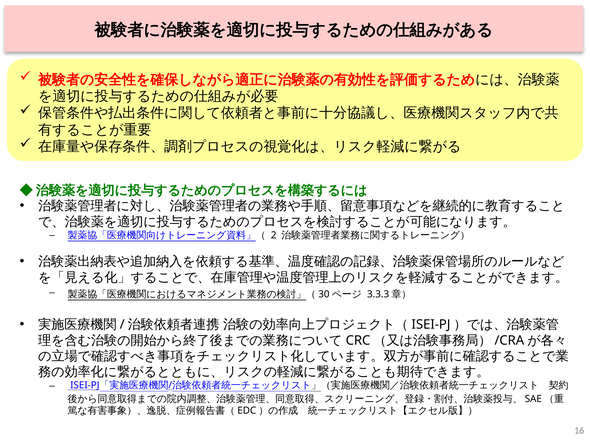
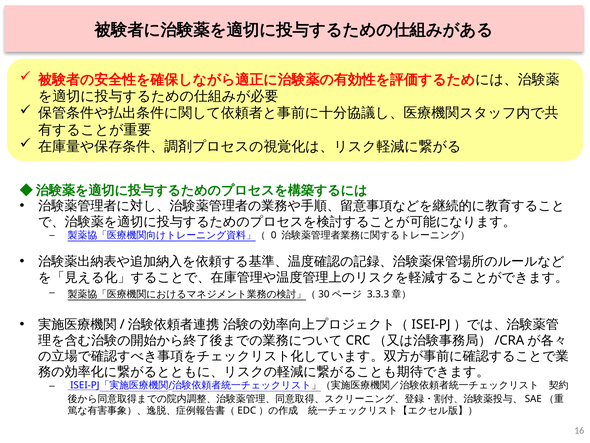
2: 2 -> 0 (274, 235)
